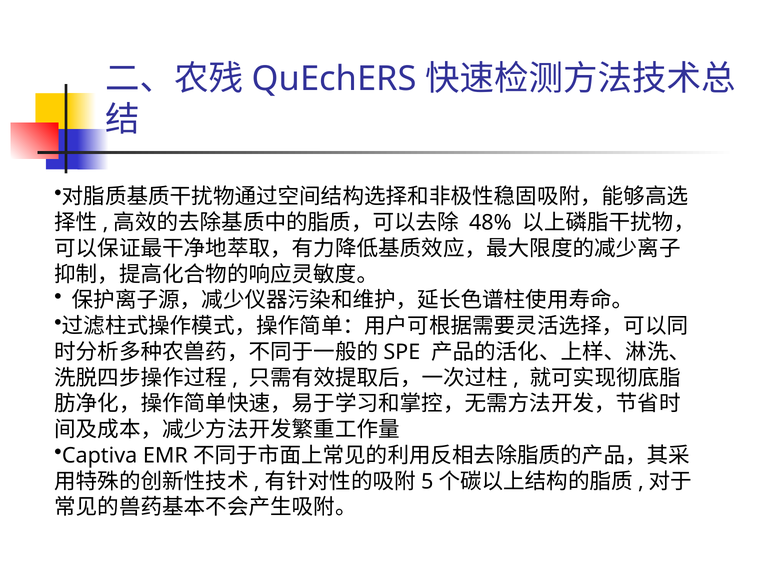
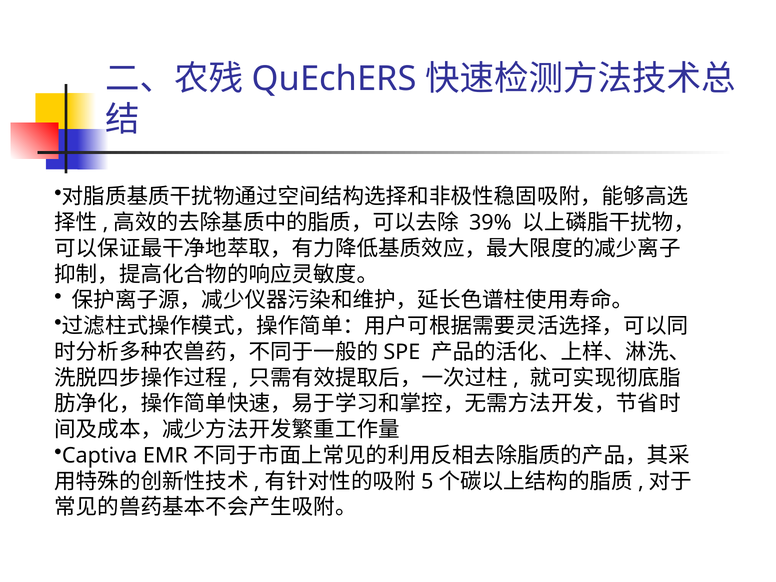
48%: 48% -> 39% (490, 223)
